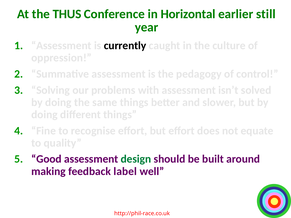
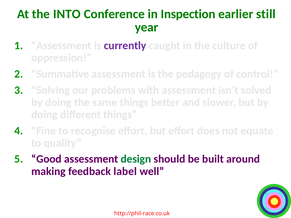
THUS: THUS -> INTO (67, 14)
Horizontal: Horizontal -> Inspection (188, 14)
currently colour: black -> purple (125, 46)
